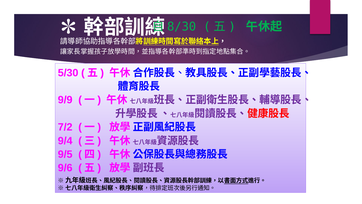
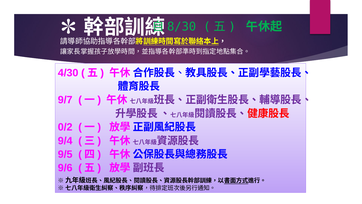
5/30: 5/30 -> 4/30 (68, 73)
9/9: 9/9 -> 9/7 (65, 100)
7/2: 7/2 -> 0/2 (65, 127)
